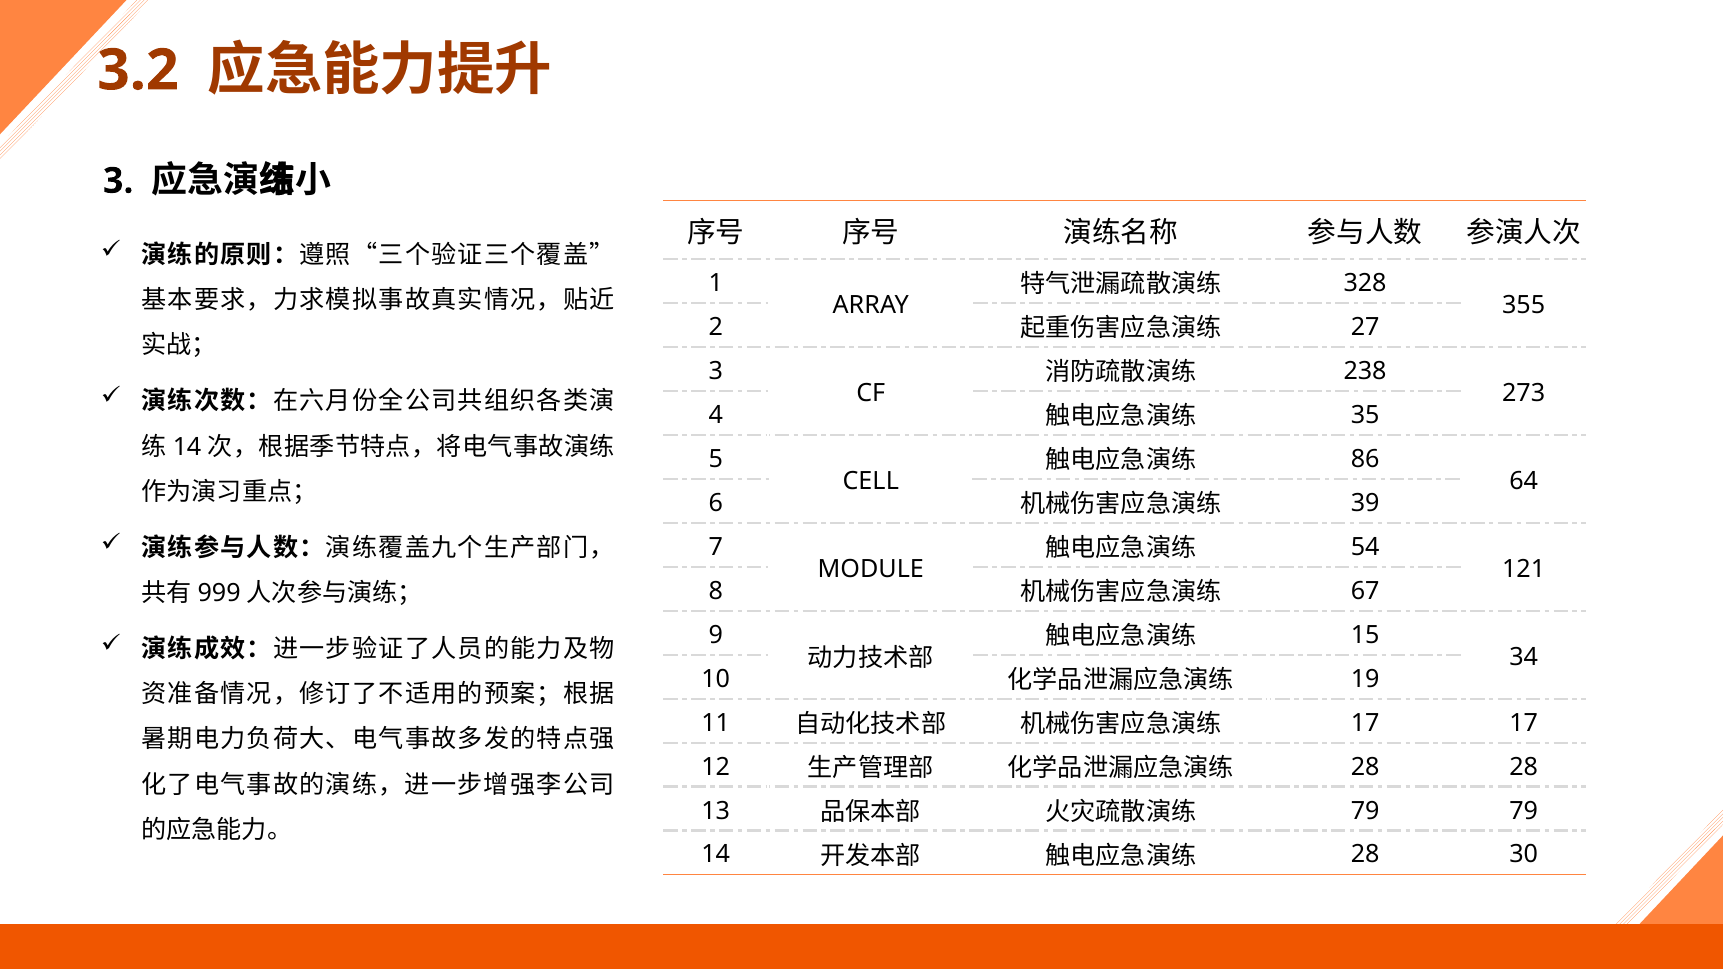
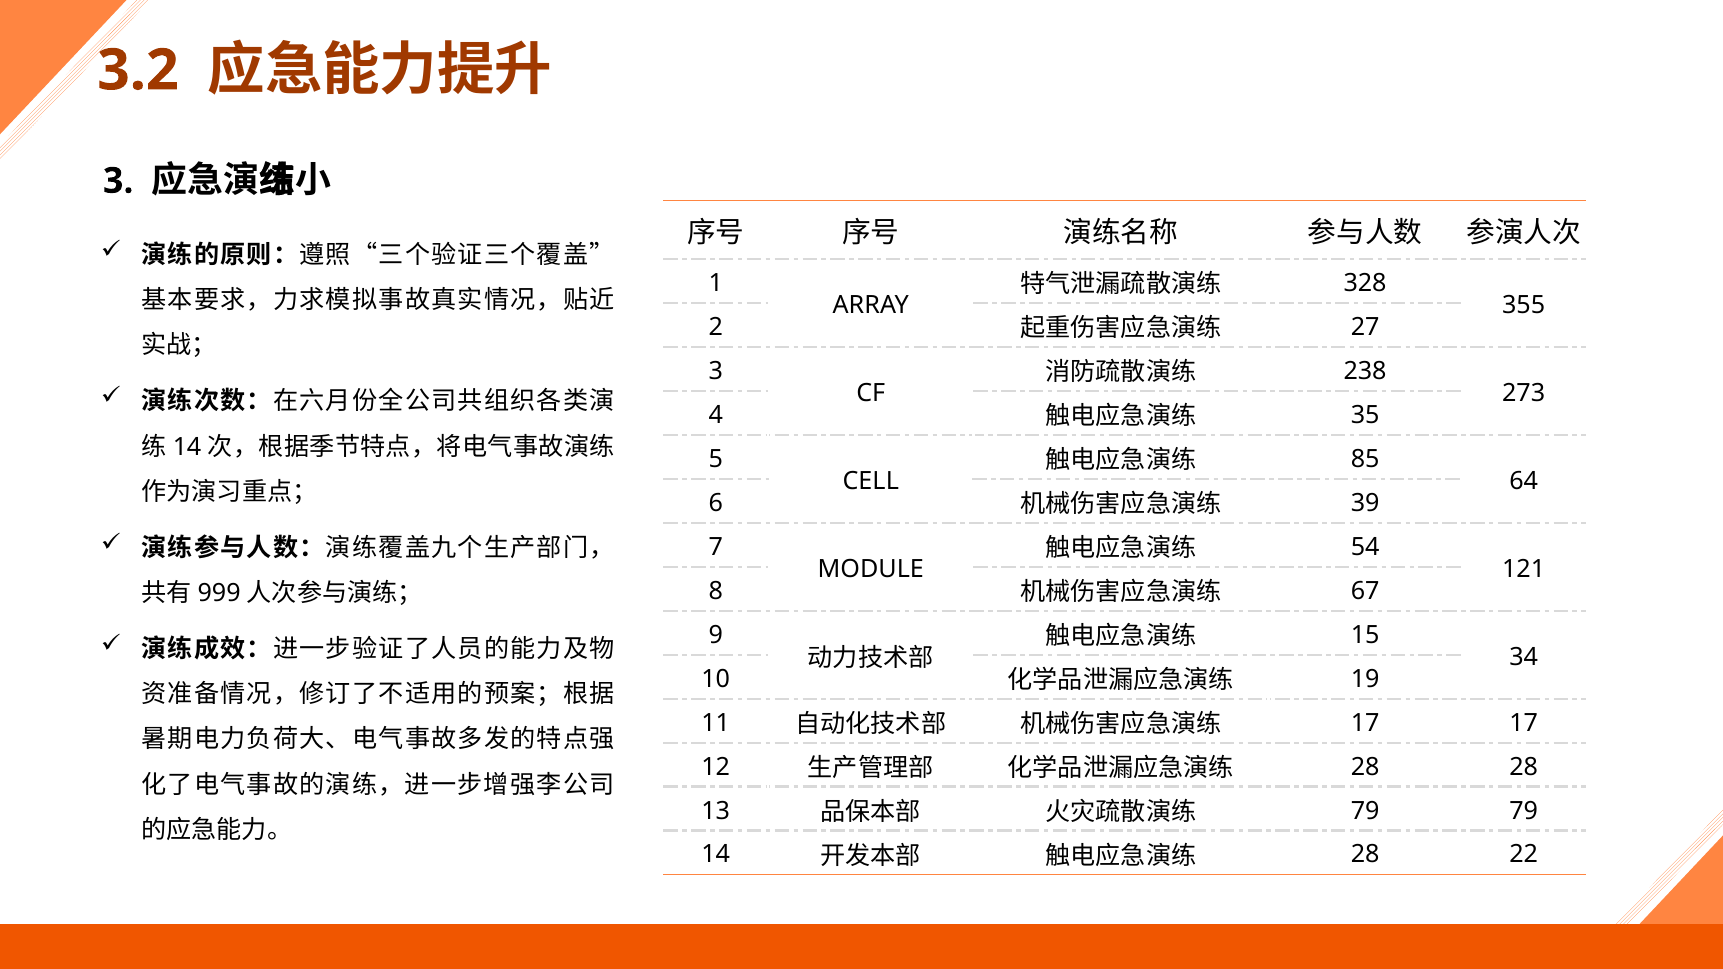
86: 86 -> 85 (1365, 459)
30: 30 -> 22 (1524, 855)
